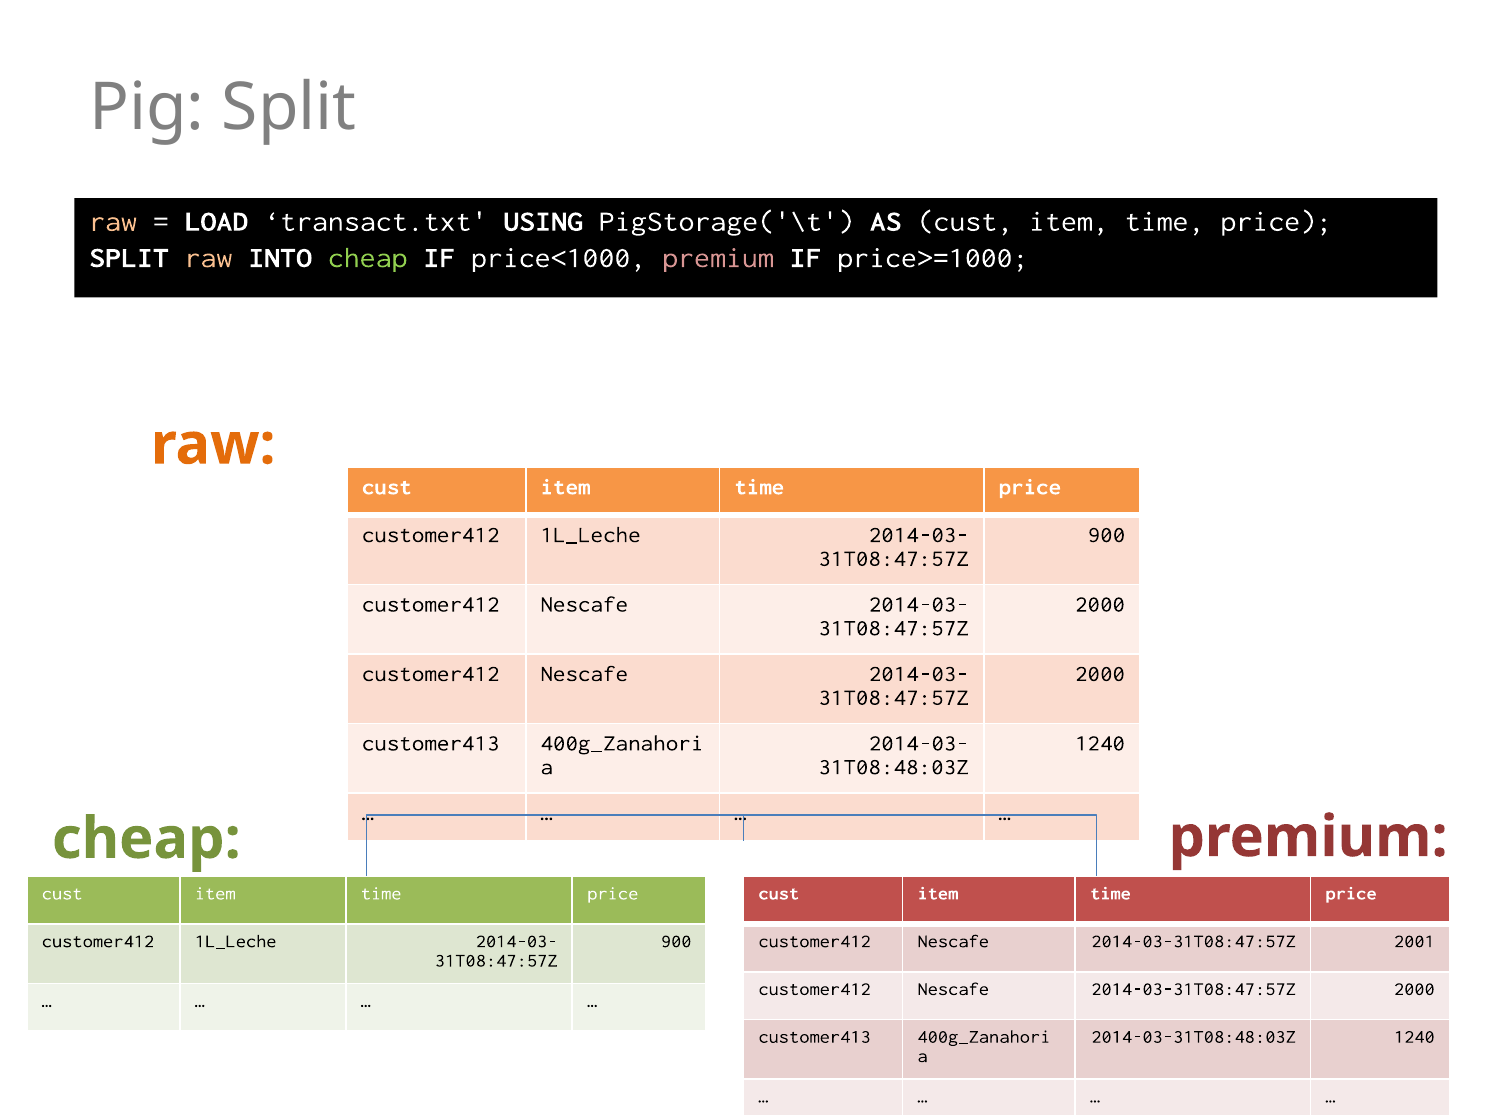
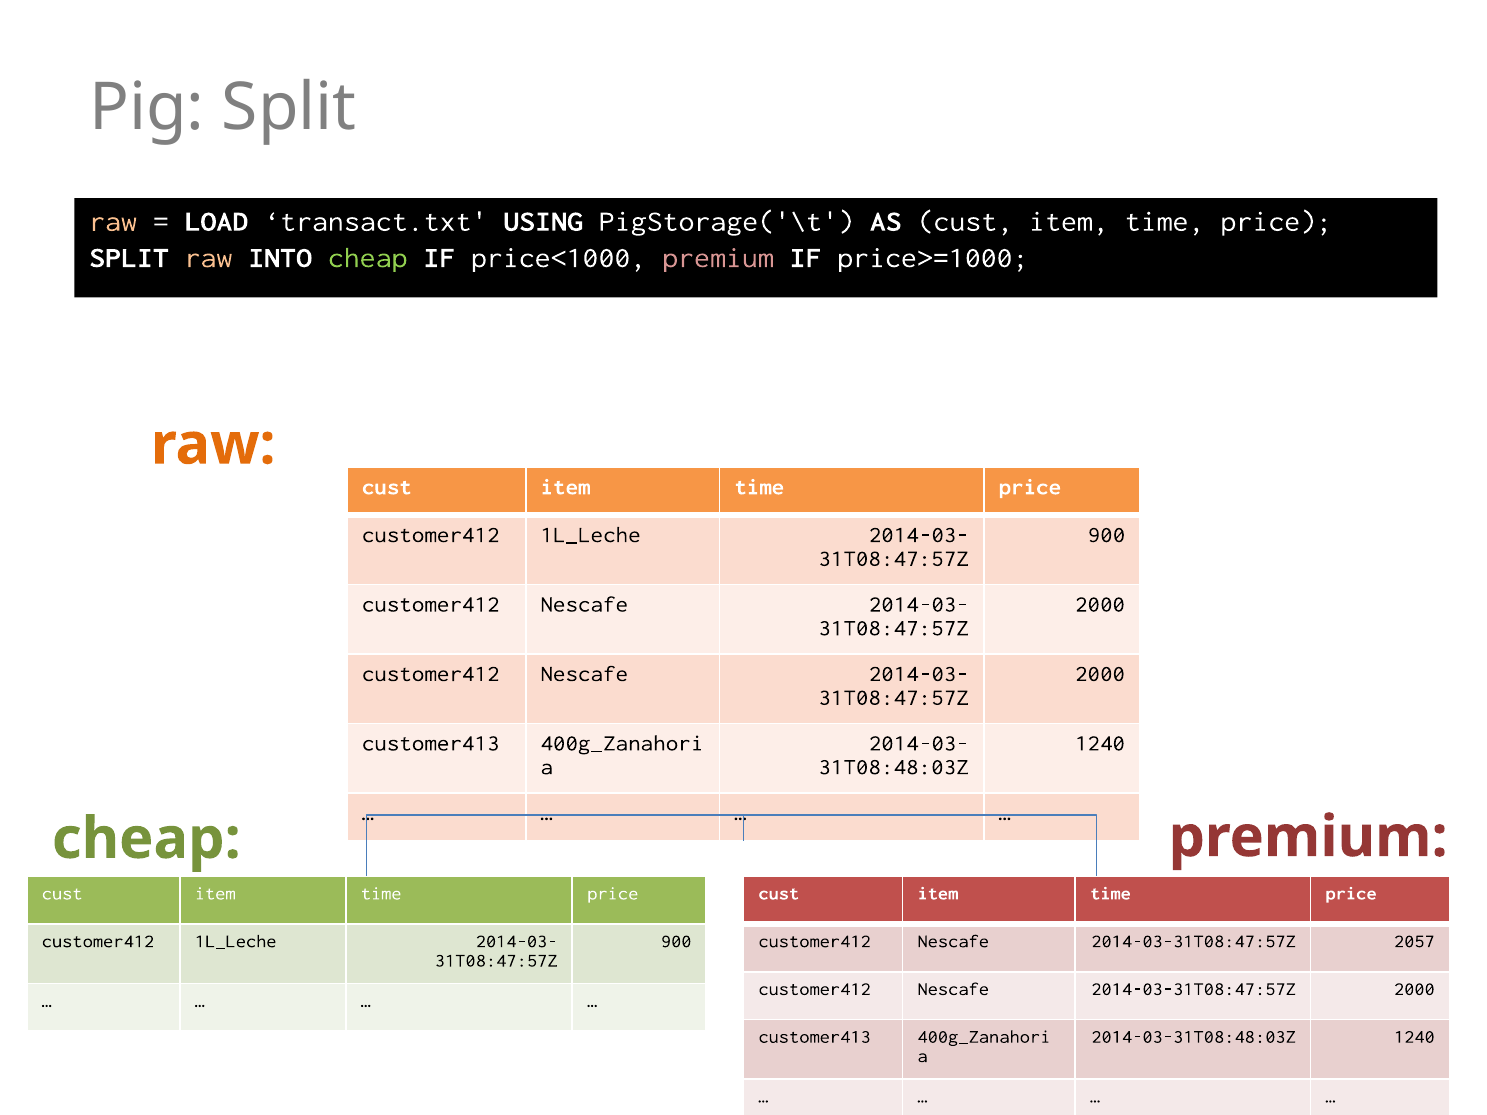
2001: 2001 -> 2057 (1414, 941)
